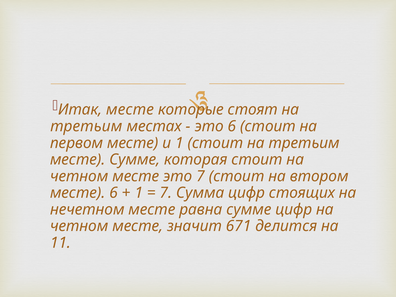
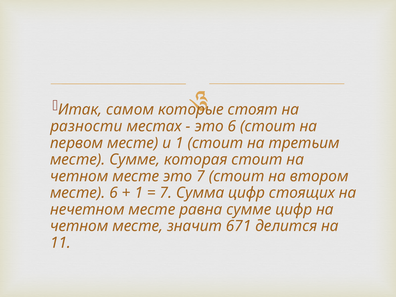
Итак месте: месте -> самом (130, 110)
третьим: третьим -> разности (86, 126)
